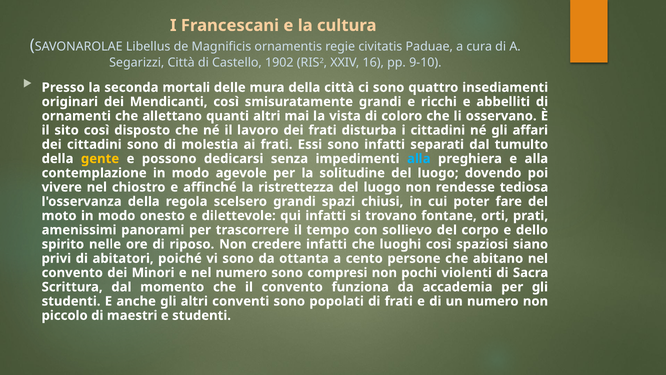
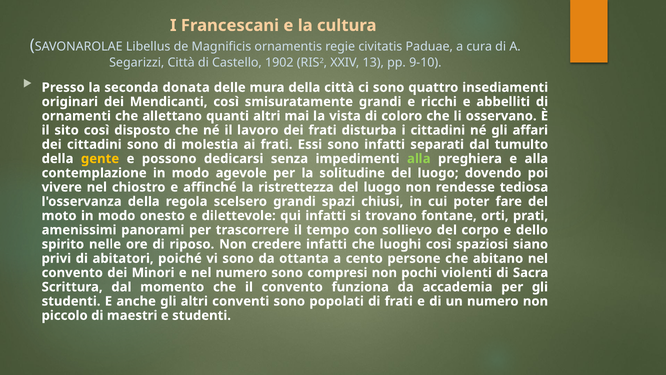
16: 16 -> 13 (373, 63)
mortali: mortali -> donata (186, 87)
alla colour: light blue -> light green (419, 159)
